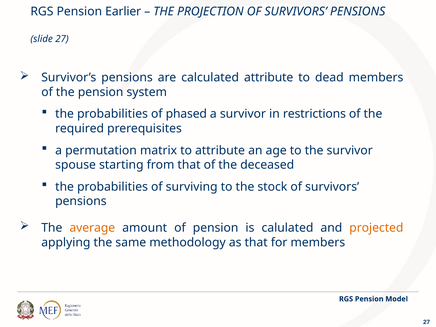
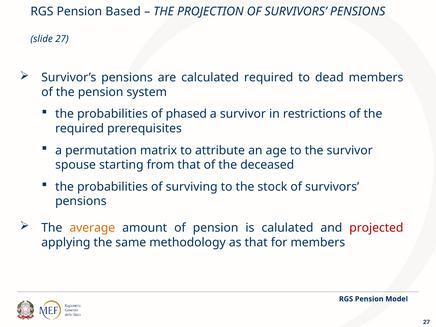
Earlier: Earlier -> Based (123, 11)
calculated attribute: attribute -> required (269, 78)
projected colour: orange -> red (376, 228)
